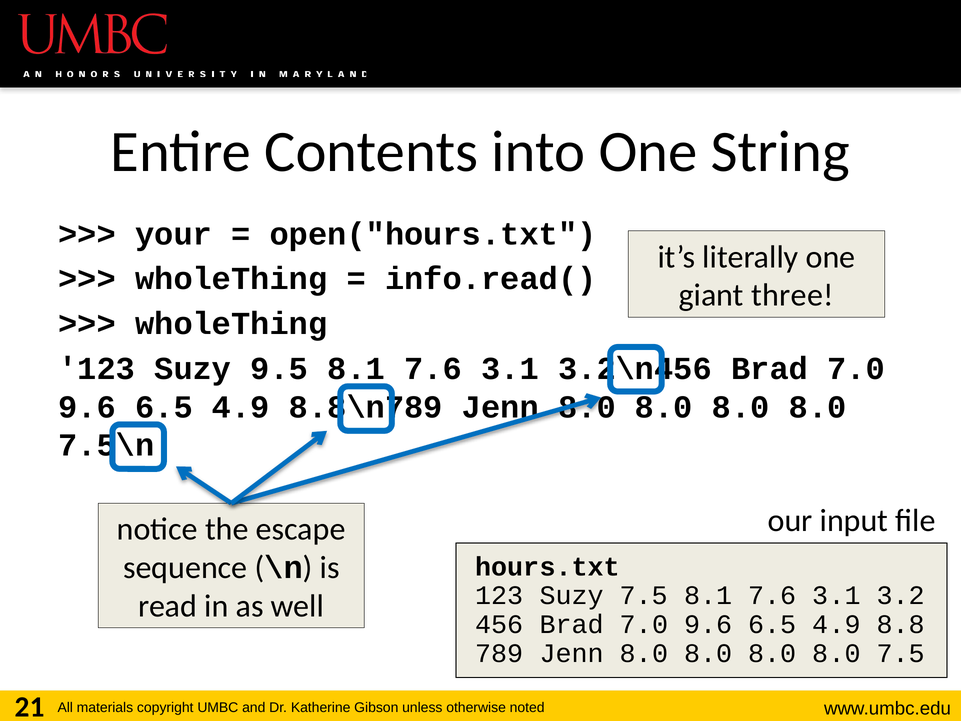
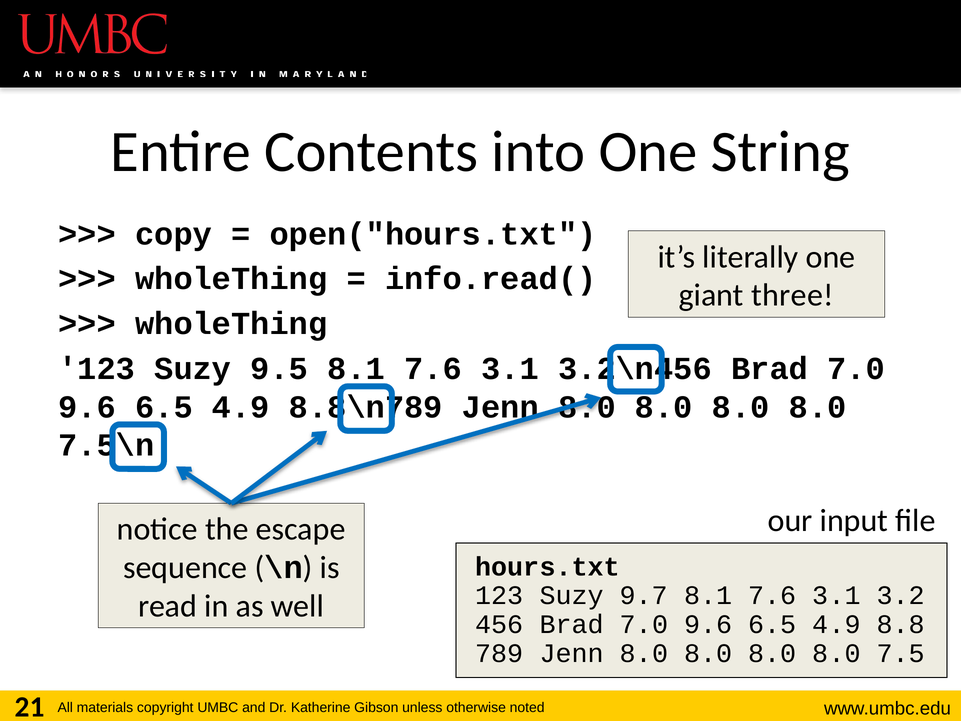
your: your -> copy (174, 234)
Suzy 7.5: 7.5 -> 9.7 (644, 595)
